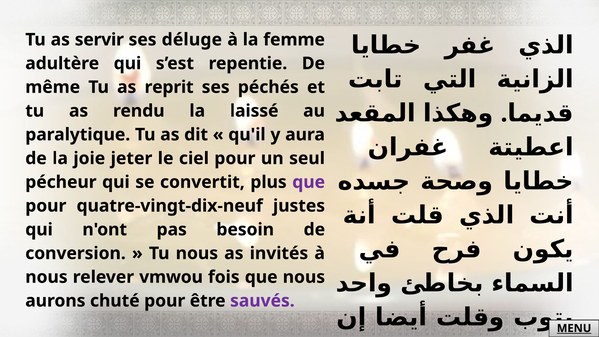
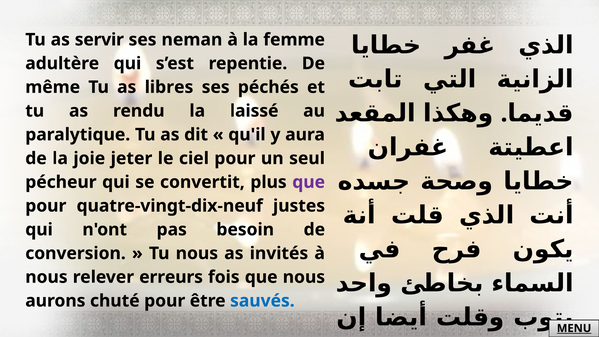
déluge: déluge -> neman (192, 40)
reprit: reprit -> libres (169, 87)
vmwou: vmwou -> erreurs (171, 277)
sauvés colour: purple -> blue (262, 301)
